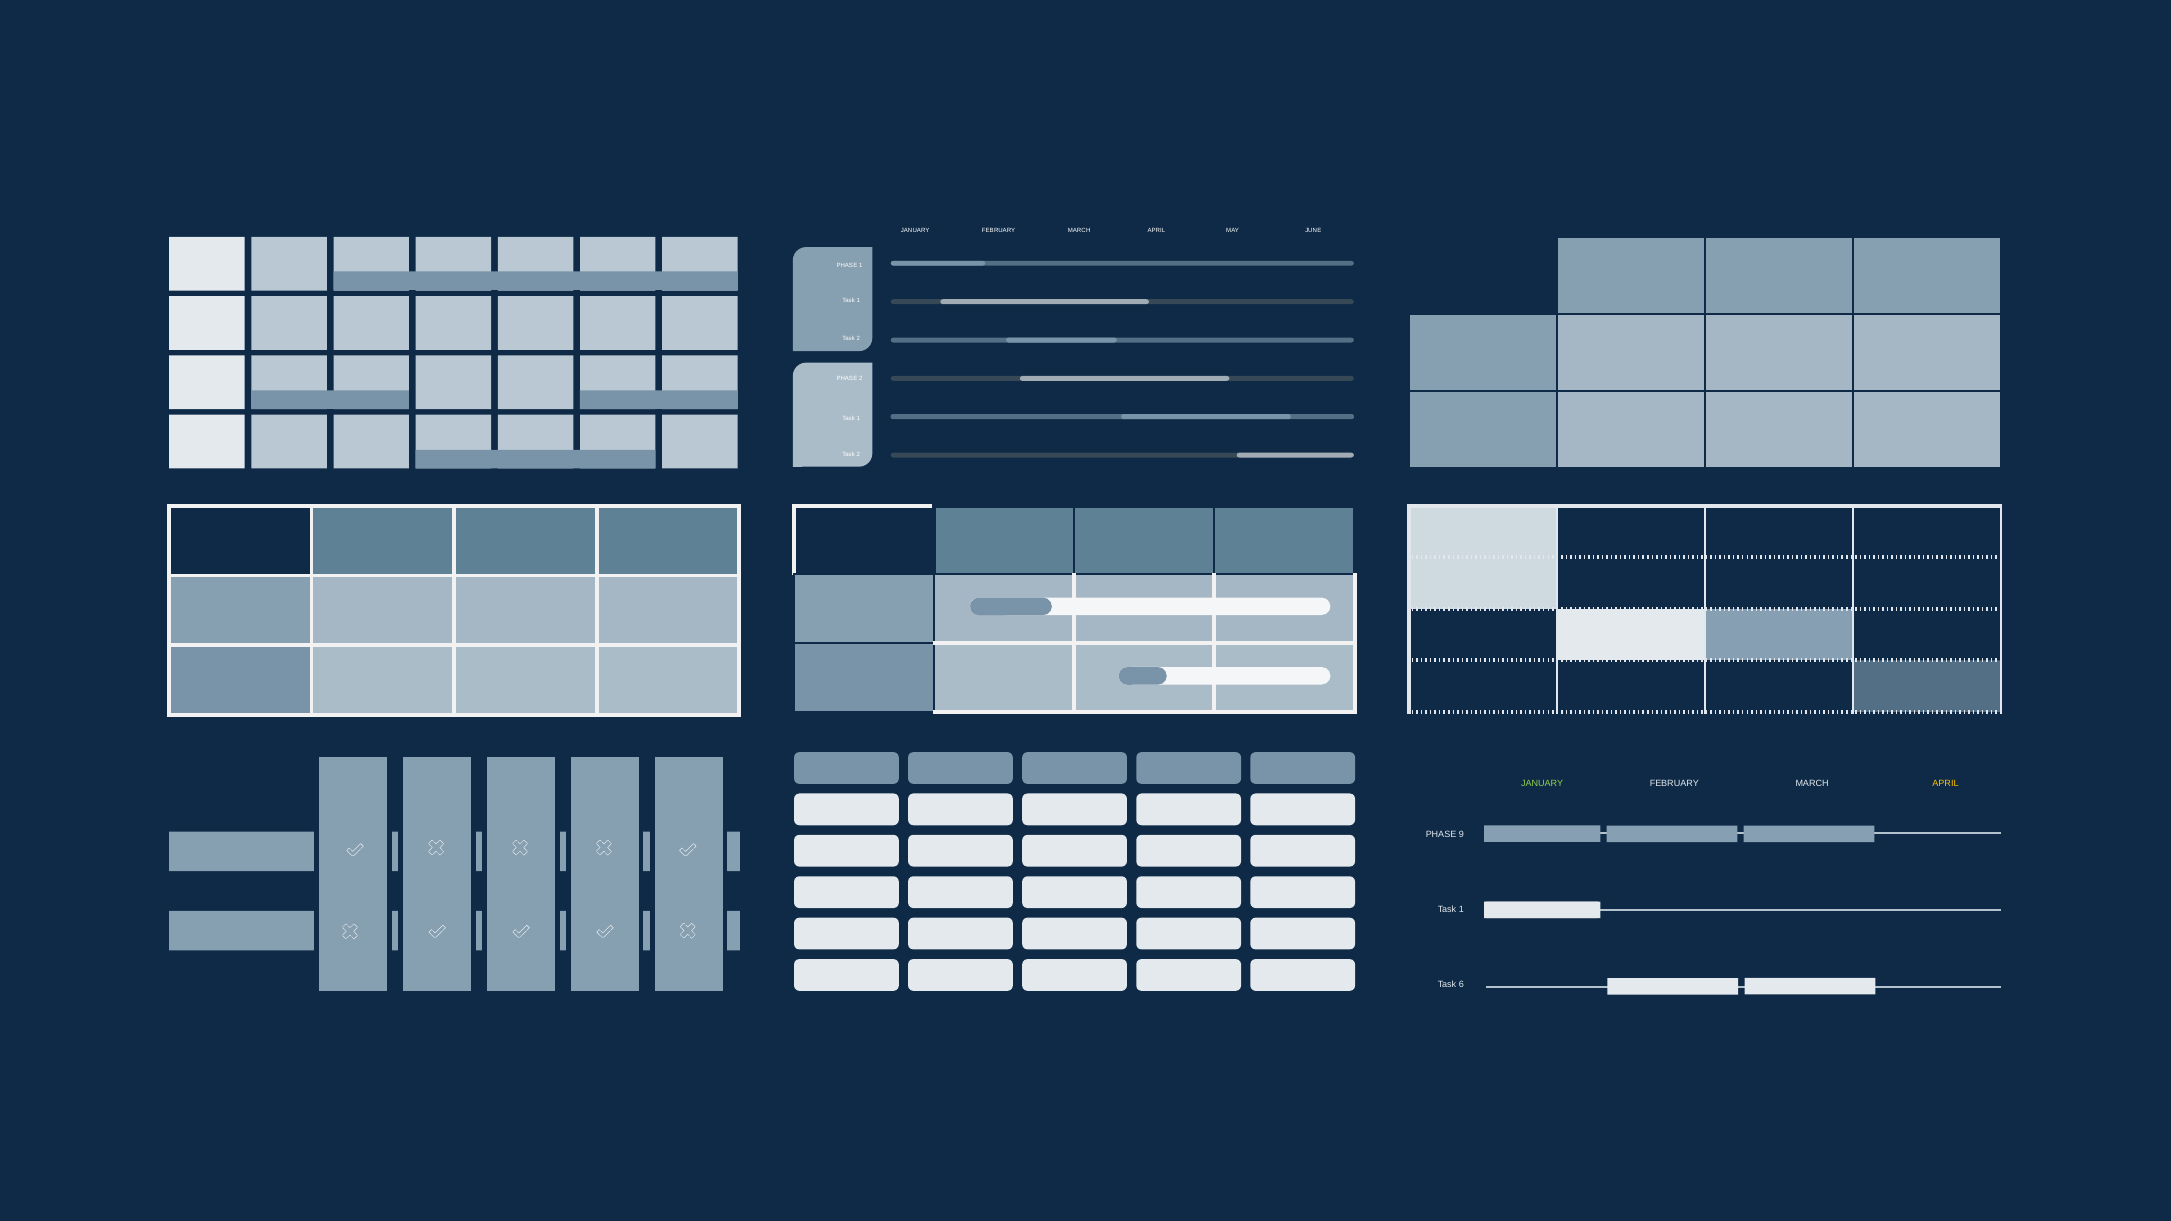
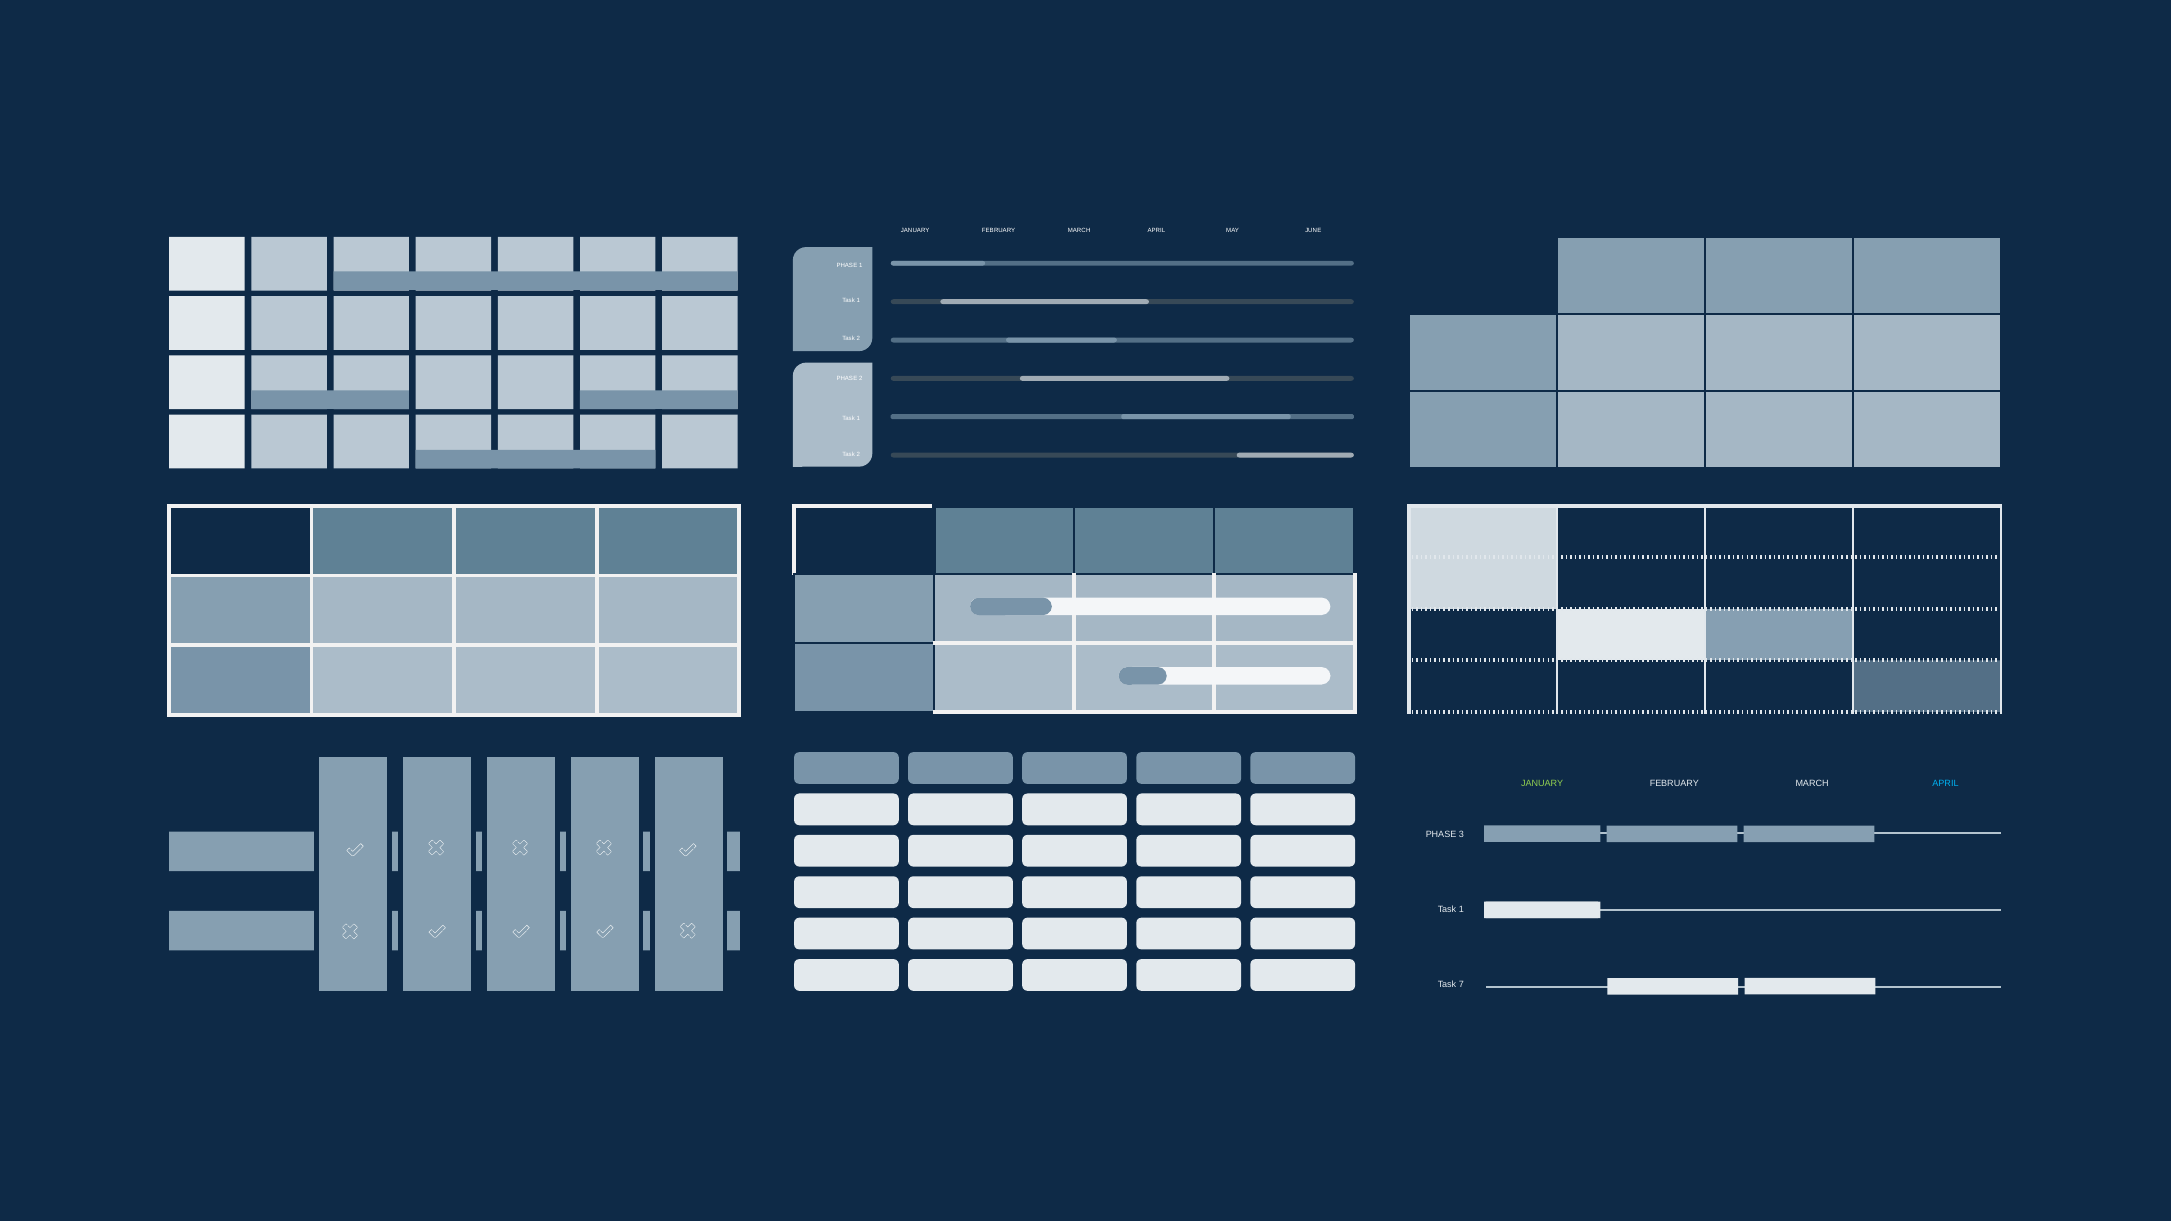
APRIL colour: yellow -> light blue (1945, 784)
9: 9 -> 3 (1461, 834)
6: 6 -> 7 (1461, 984)
